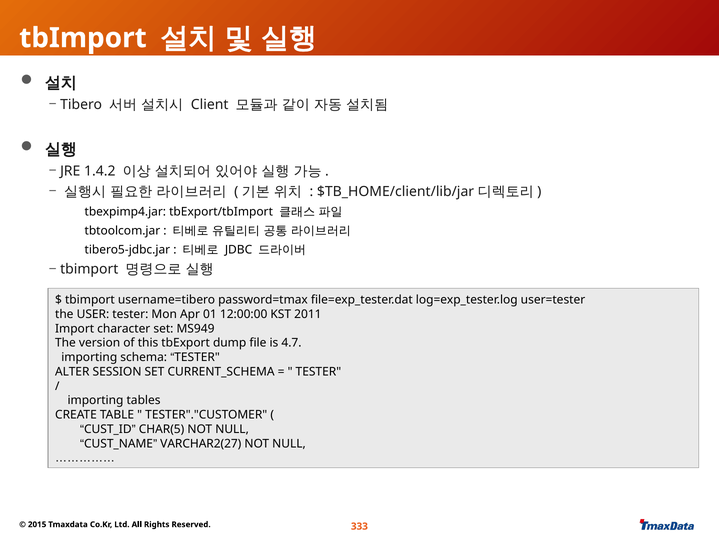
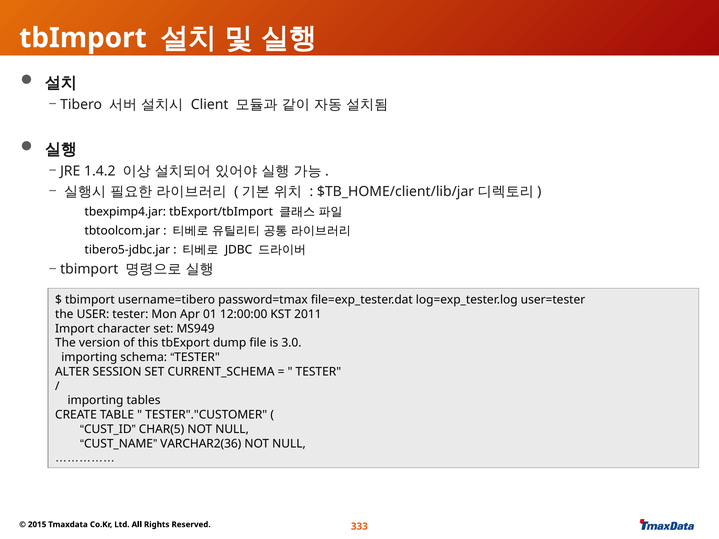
4.7: 4.7 -> 3.0 (291, 343)
VARCHAR2(27: VARCHAR2(27 -> VARCHAR2(36 (201, 444)
